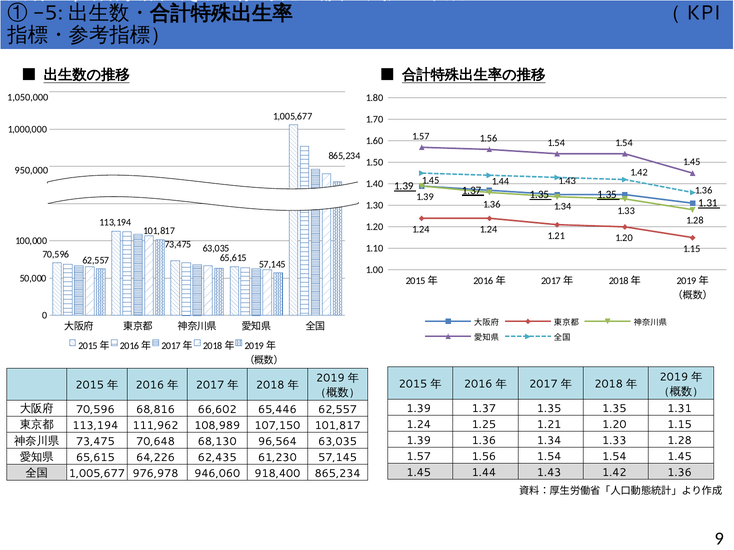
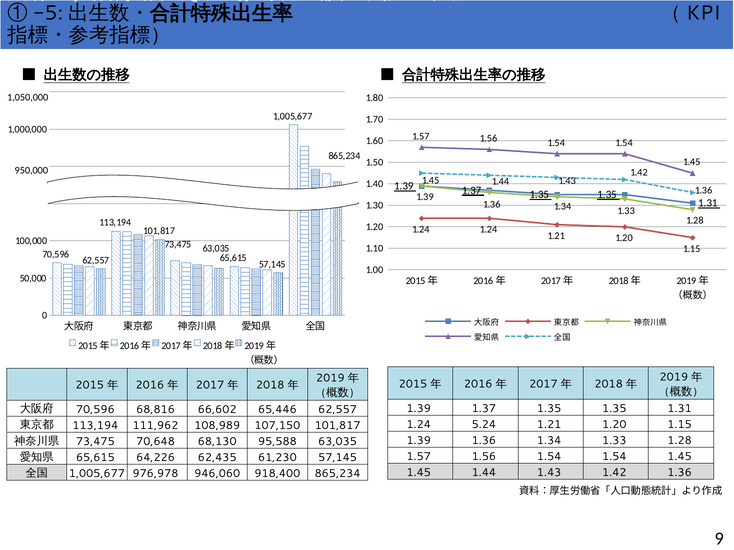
1.25: 1.25 -> 5.24 (484, 425)
96,564: 96,564 -> 95,588 (277, 442)
